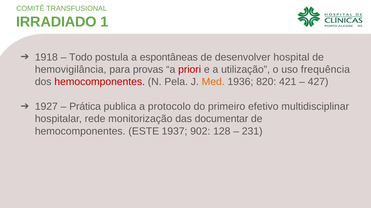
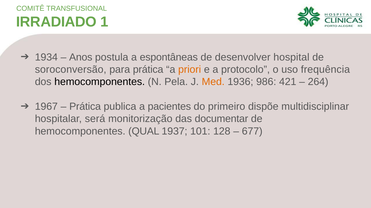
1918: 1918 -> 1934 (46, 57)
Todo: Todo -> Anos (81, 57)
hemovigilância: hemovigilância -> soroconversão (71, 70)
para provas: provas -> prática (148, 70)
priori colour: red -> orange (190, 70)
utilização: utilização -> protocolo (246, 70)
hemocomponentes colour: red -> black (100, 82)
820: 820 -> 986 (266, 82)
427: 427 -> 264 (318, 82)
1927: 1927 -> 1967 (46, 107)
protocolo: protocolo -> pacientes (169, 107)
efetivo: efetivo -> dispõe (263, 107)
rede: rede -> será (95, 119)
ESTE: ESTE -> QUAL (144, 132)
902: 902 -> 101 (200, 132)
231: 231 -> 677 (252, 132)
